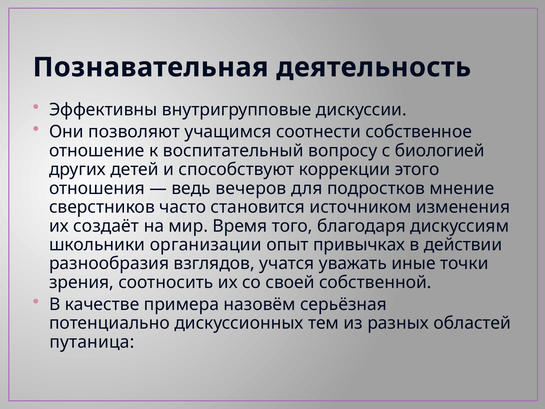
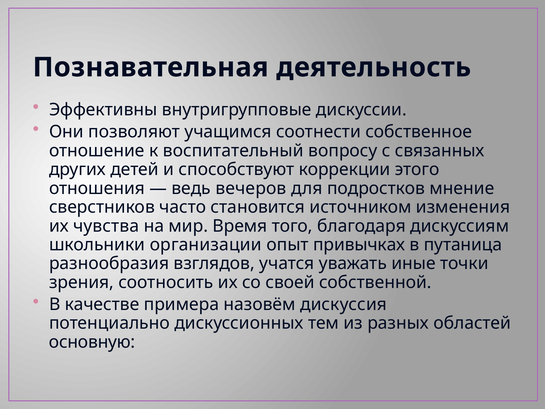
биологией: биологией -> связанных (440, 151)
создаёт: создаёт -> чувства (106, 226)
действии: действии -> путаница (463, 245)
серьёзная: серьёзная -> дискуссия (344, 304)
путаница: путаница -> основную (92, 342)
